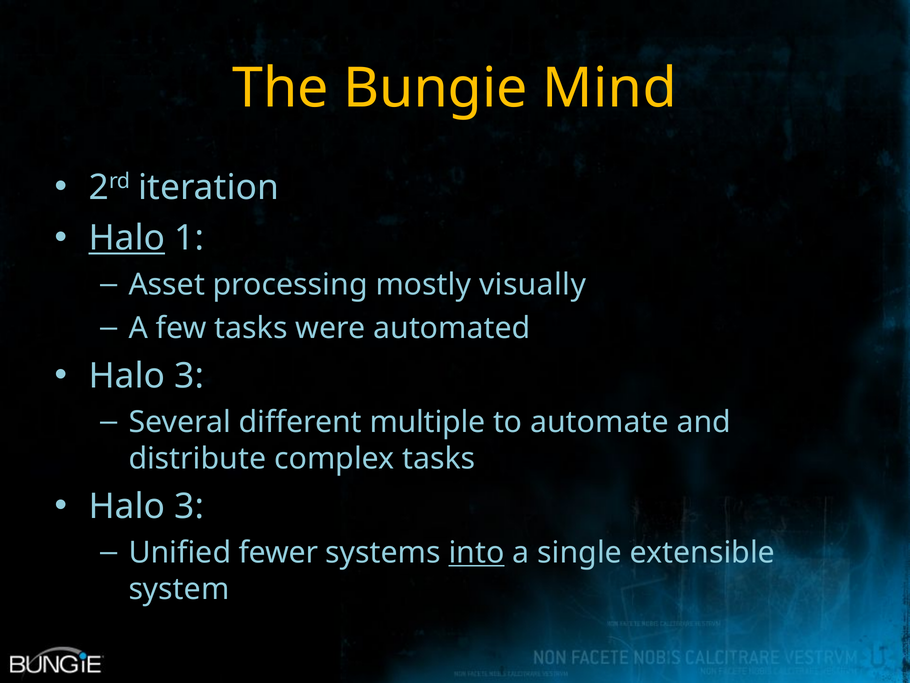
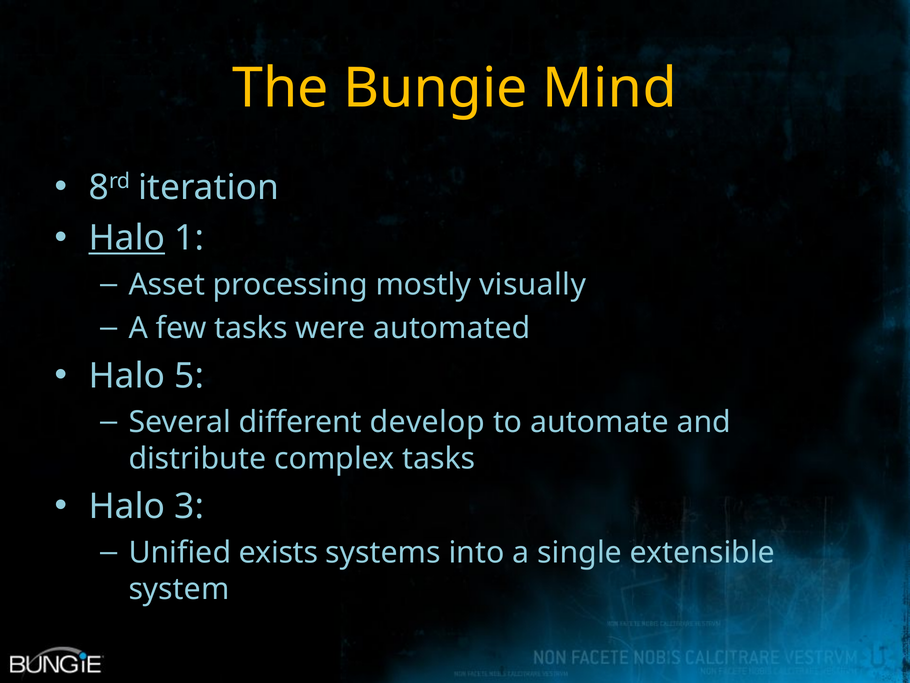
2: 2 -> 8 (99, 188)
3: 3 -> 5 (189, 376)
multiple: multiple -> develop (427, 422)
fewer: fewer -> exists (278, 552)
into underline: present -> none (477, 552)
